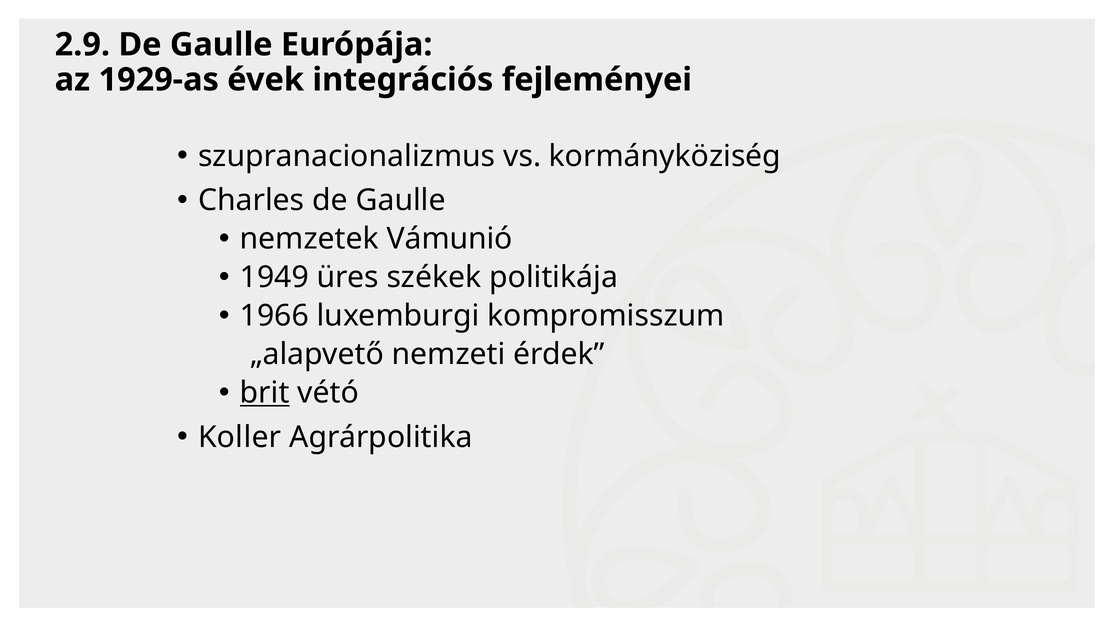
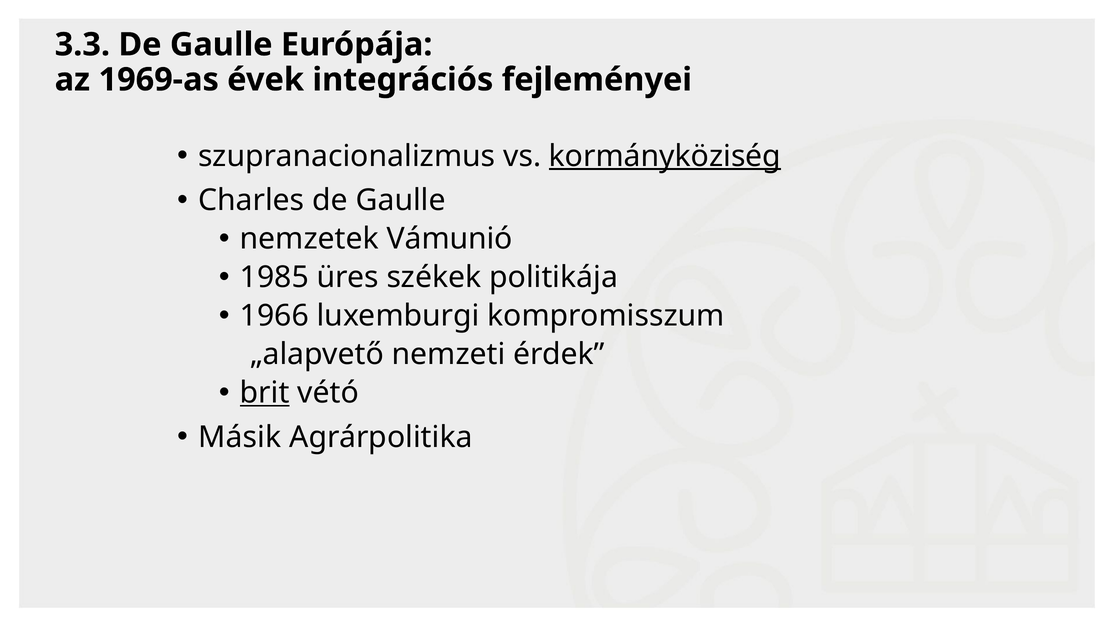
2.9: 2.9 -> 3.3 (82, 45)
1929-as: 1929-as -> 1969-as (159, 80)
kormányköziség underline: none -> present (665, 156)
1949: 1949 -> 1985 (274, 277)
Koller: Koller -> Másik (240, 437)
